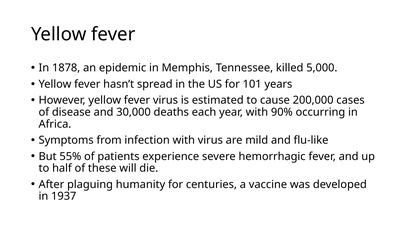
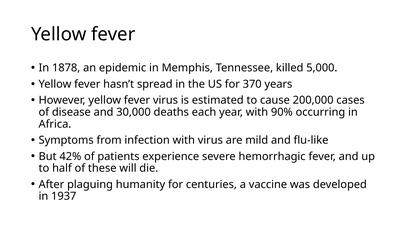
101: 101 -> 370 (252, 84)
55%: 55% -> 42% (70, 156)
